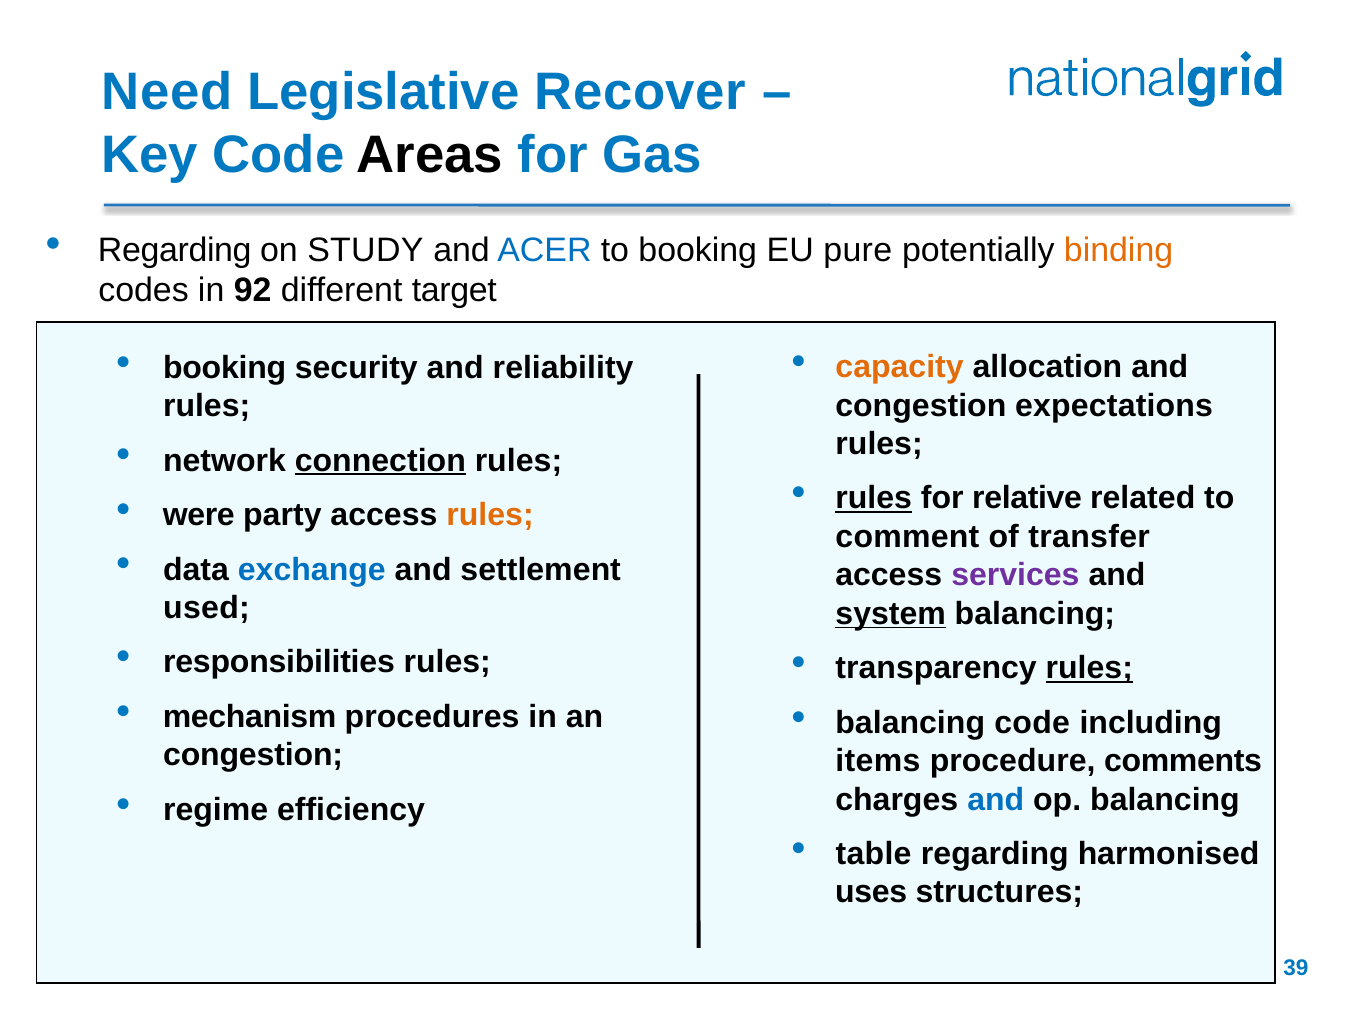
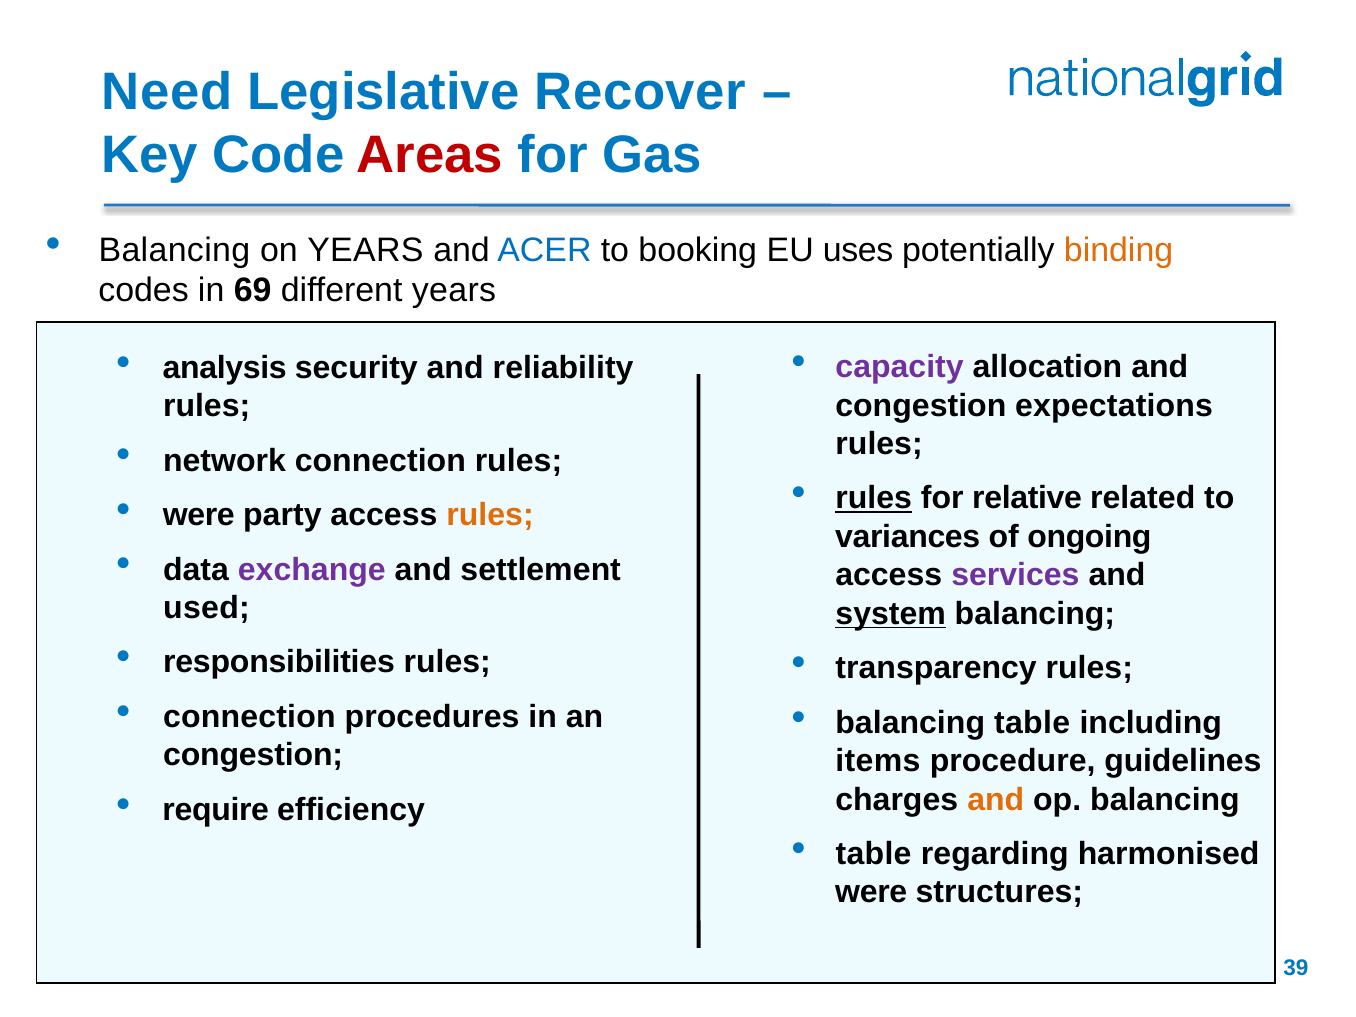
Areas colour: black -> red (430, 155)
Regarding: Regarding -> Balancing (174, 250)
on STUDY: STUDY -> YEARS (365, 250)
pure: pure -> uses (858, 250)
92: 92 -> 69 (253, 291)
different target: target -> years (454, 291)
capacity colour: orange -> purple (900, 367)
booking: booking -> analysis (225, 368)
connection underline: present -> none (380, 461)
comment: comment -> variances (908, 537)
transfer: transfer -> ongoing (1089, 537)
exchange colour: blue -> purple (312, 569)
rules underline: present -> none (1089, 668)
mechanism: mechanism -> connection (249, 717)
balancing code: code -> table (1032, 723)
comments: comments -> guidelines (1183, 761)
and colour: blue -> orange (996, 800)
regime: regime -> require (216, 810)
uses: uses -> were (871, 892)
